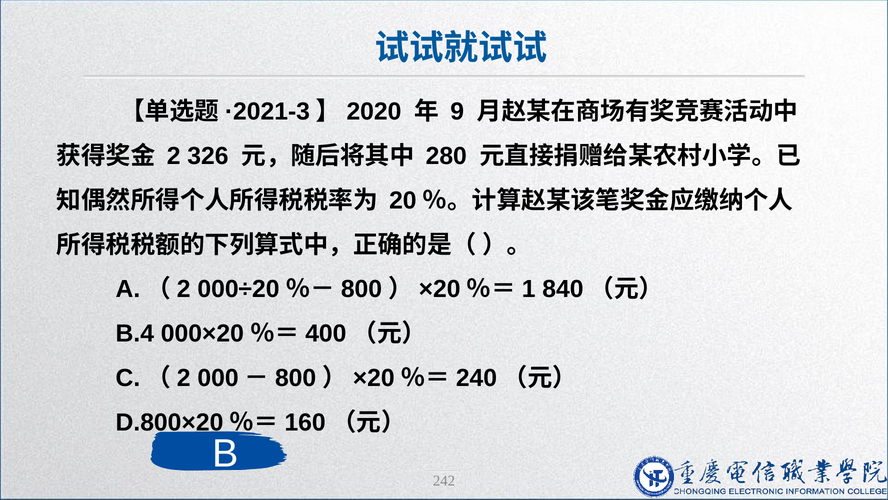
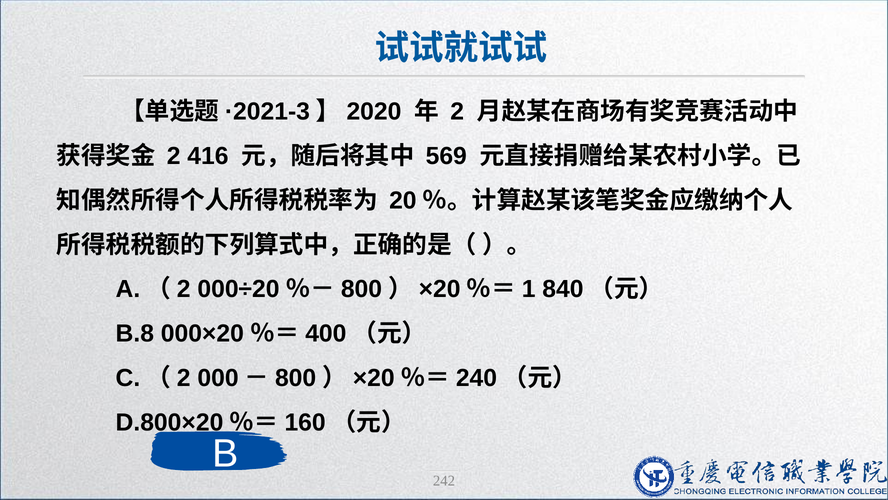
9: 9 -> 2 (457, 111)
326: 326 -> 416 (208, 156)
280: 280 -> 569 (446, 156)
B.4: B.4 -> B.8 (135, 333)
